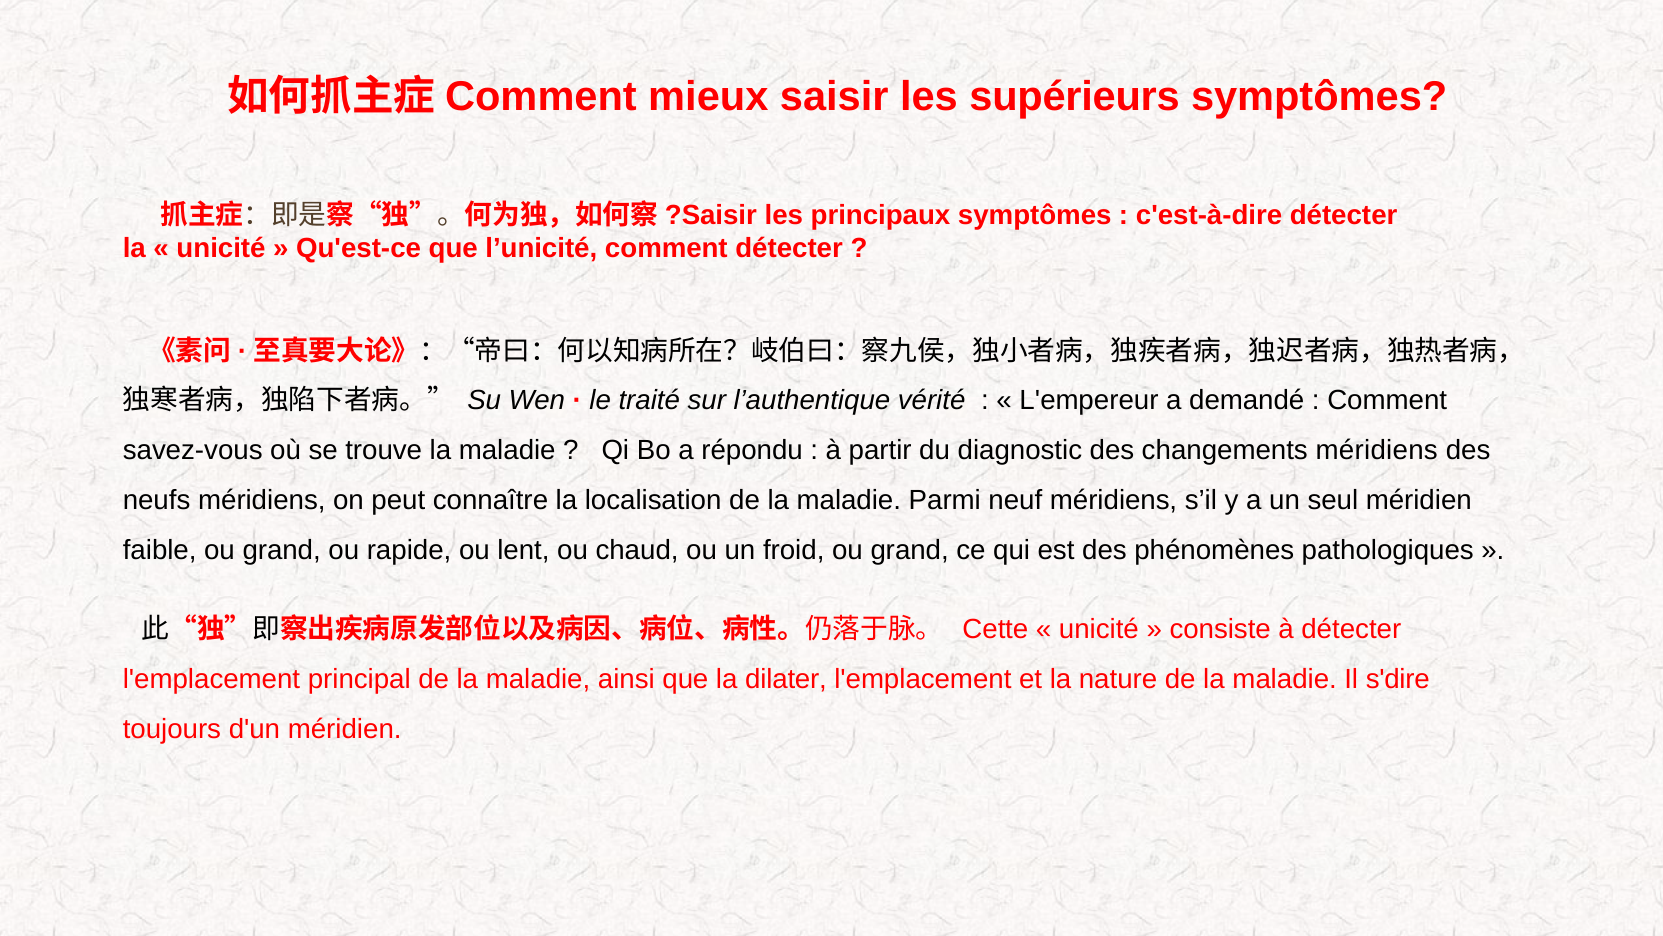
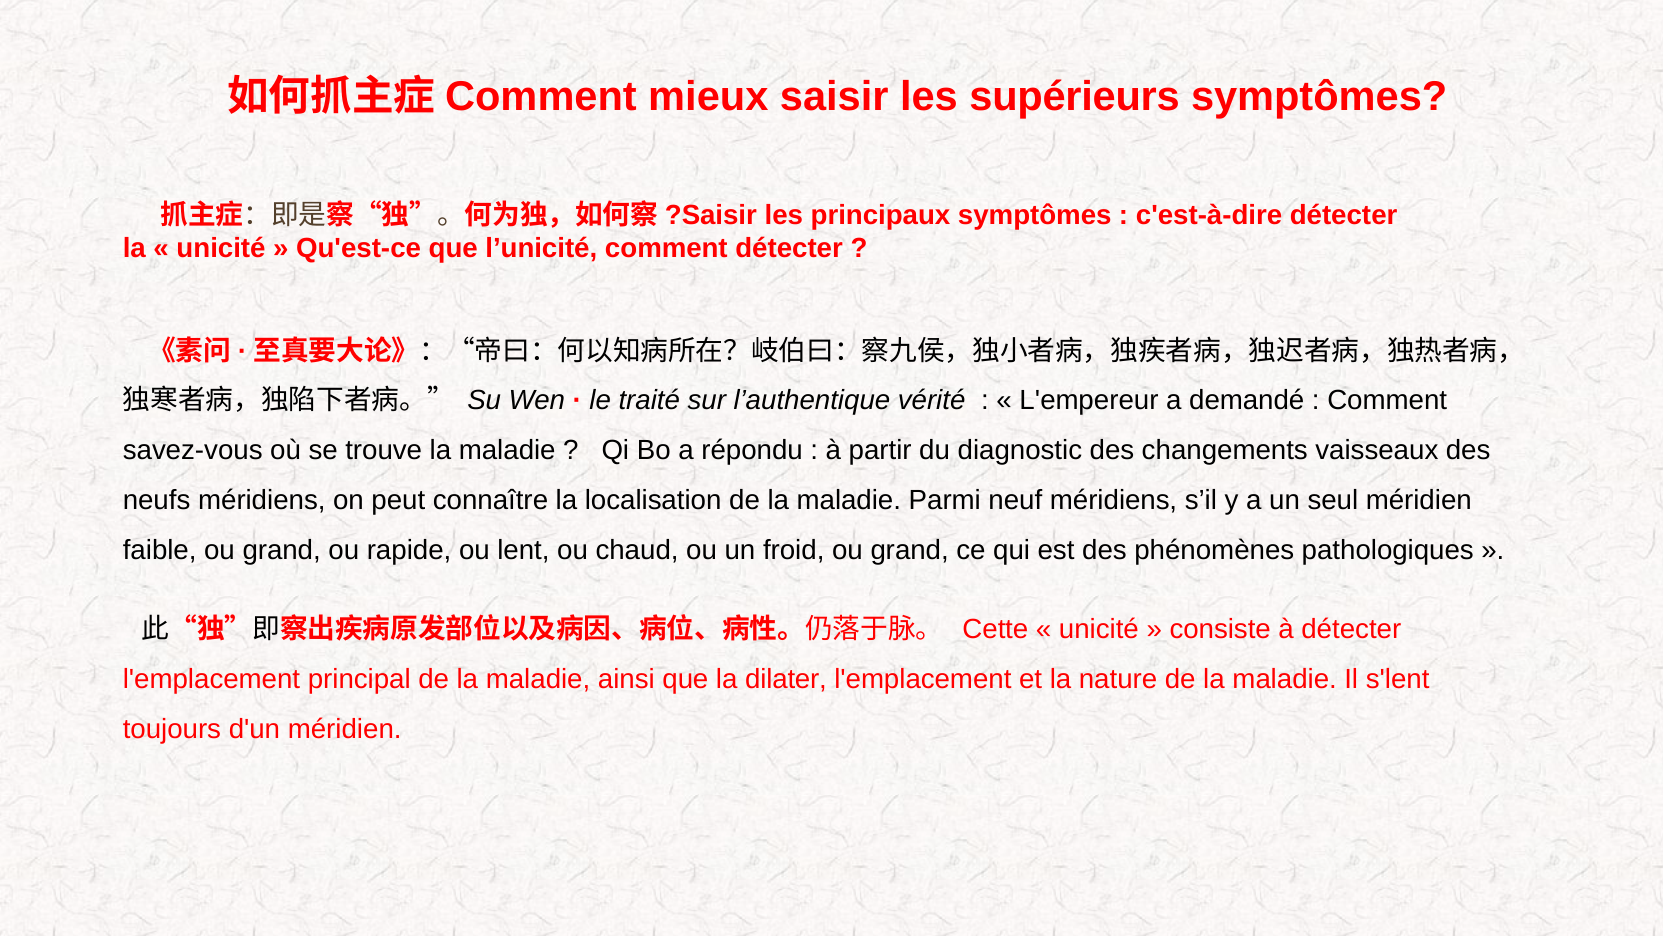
changements méridiens: méridiens -> vaisseaux (1377, 450)
s'dire: s'dire -> s'lent (1398, 679)
